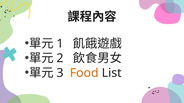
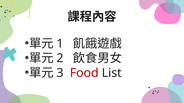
Food colour: orange -> red (84, 73)
